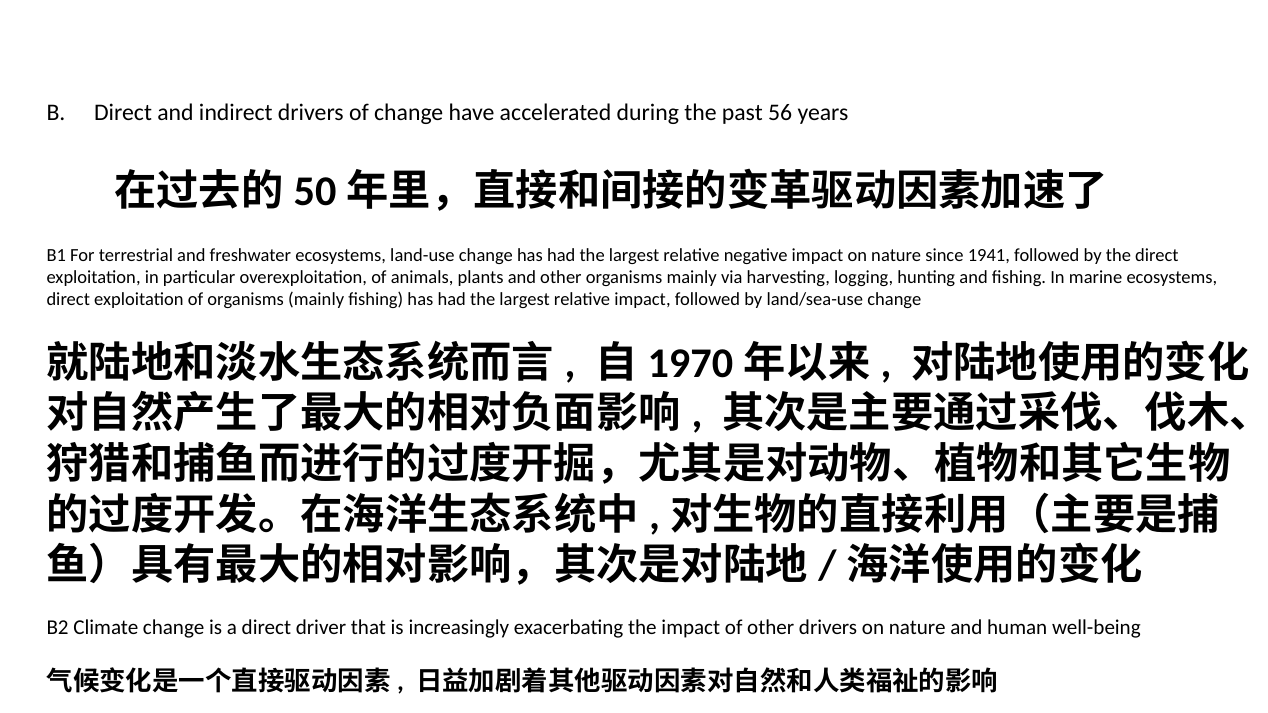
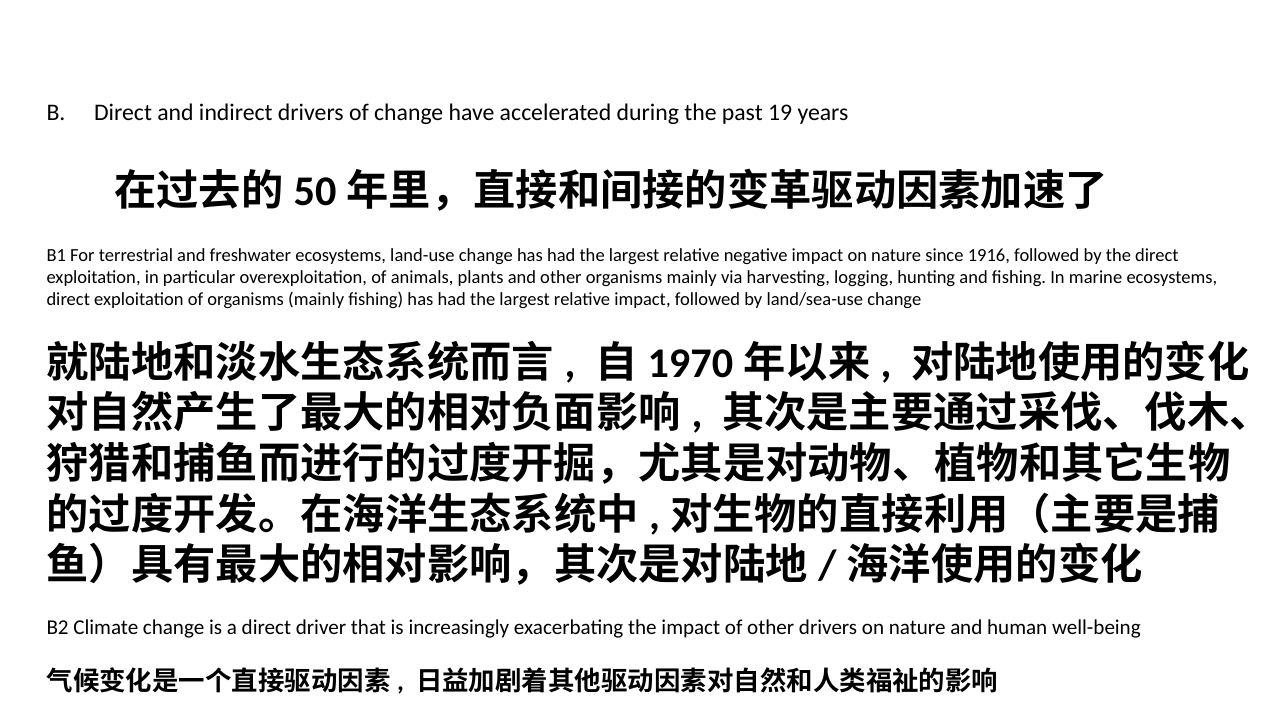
56: 56 -> 19 (780, 113)
1941: 1941 -> 1916 (989, 255)
